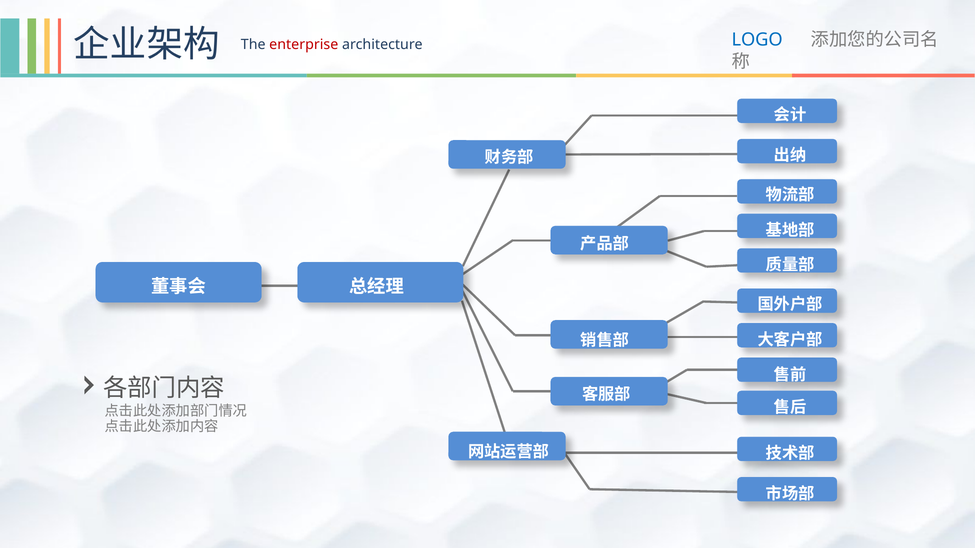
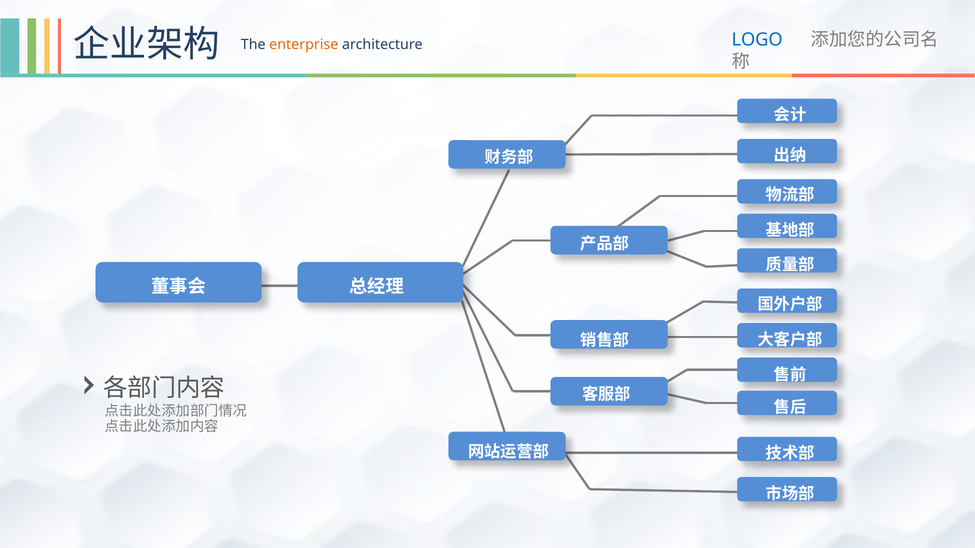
enterprise colour: red -> orange (304, 45)
